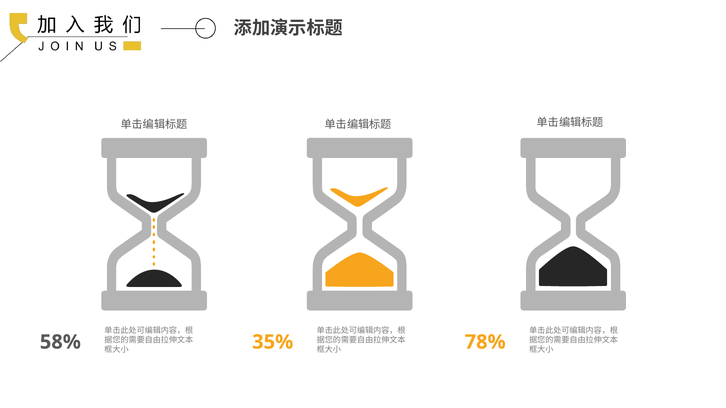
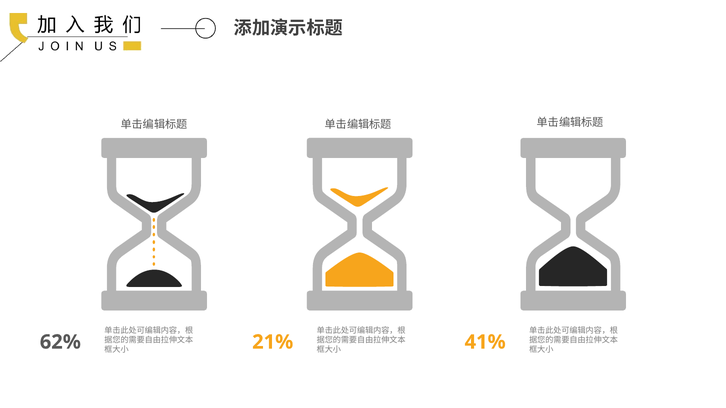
58%: 58% -> 62% (60, 342)
35%: 35% -> 21% (273, 342)
78%: 78% -> 41% (485, 342)
